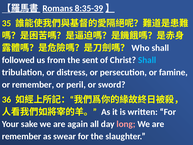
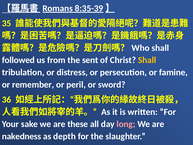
Shall colour: light blue -> yellow (147, 60)
again: again -> these (78, 124)
remember: remember -> nakedness (22, 136)
swear: swear -> depth (65, 136)
